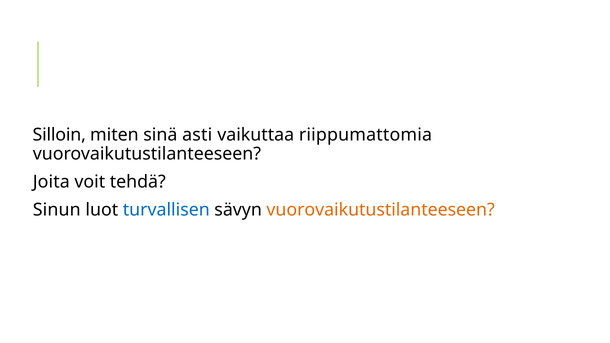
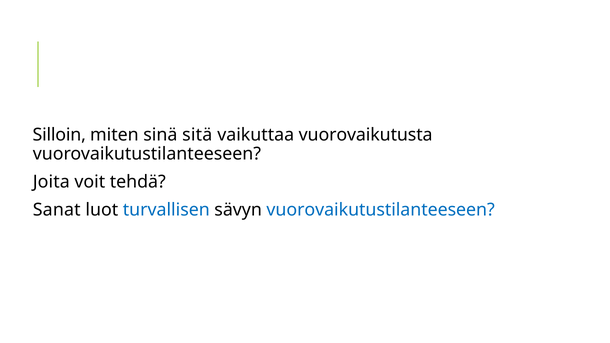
asti: asti -> sitä (197, 135)
riippumattomia: riippumattomia -> vuorovaikutusta (366, 135)
Sinun: Sinun -> Sanat (57, 210)
vuorovaikutustilanteeseen colour: orange -> blue (381, 210)
